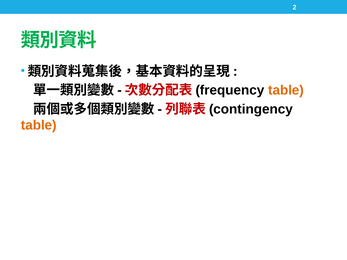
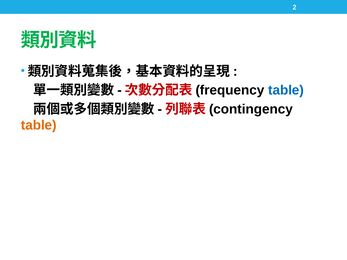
table colour: orange -> blue (286, 90)
